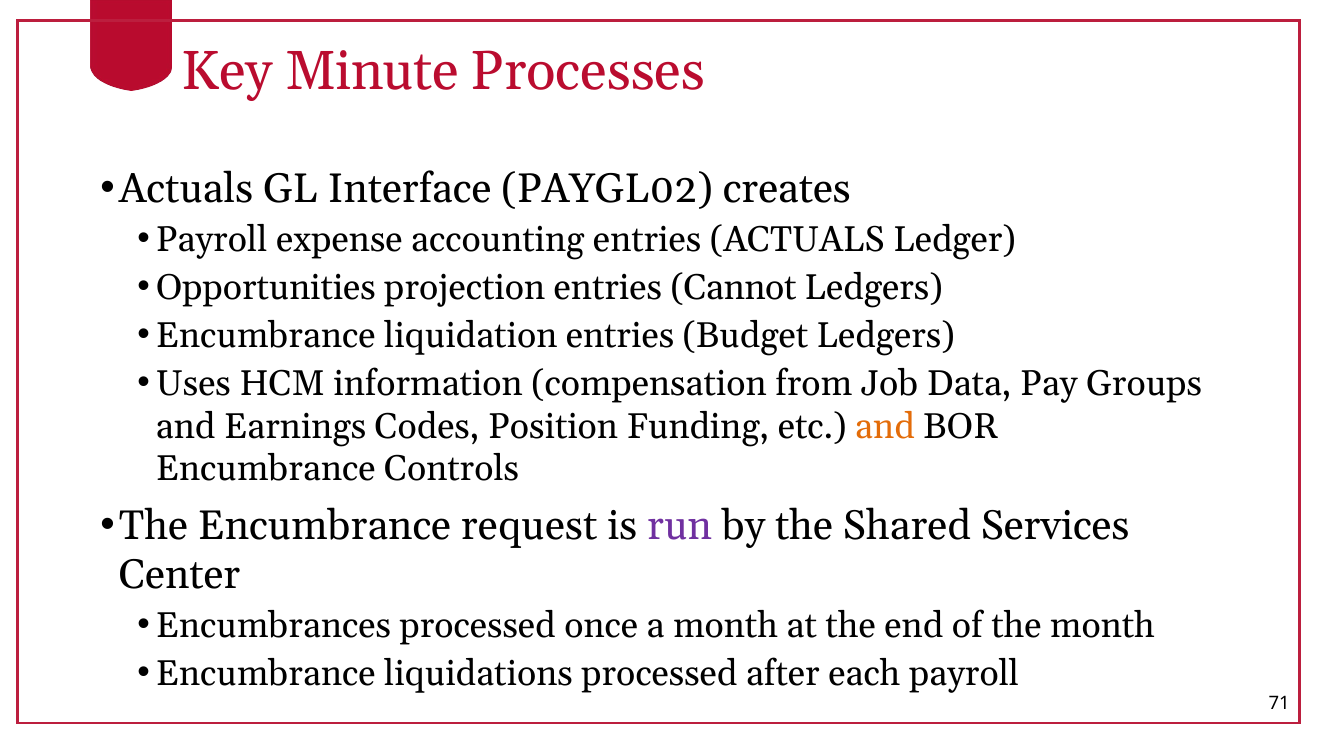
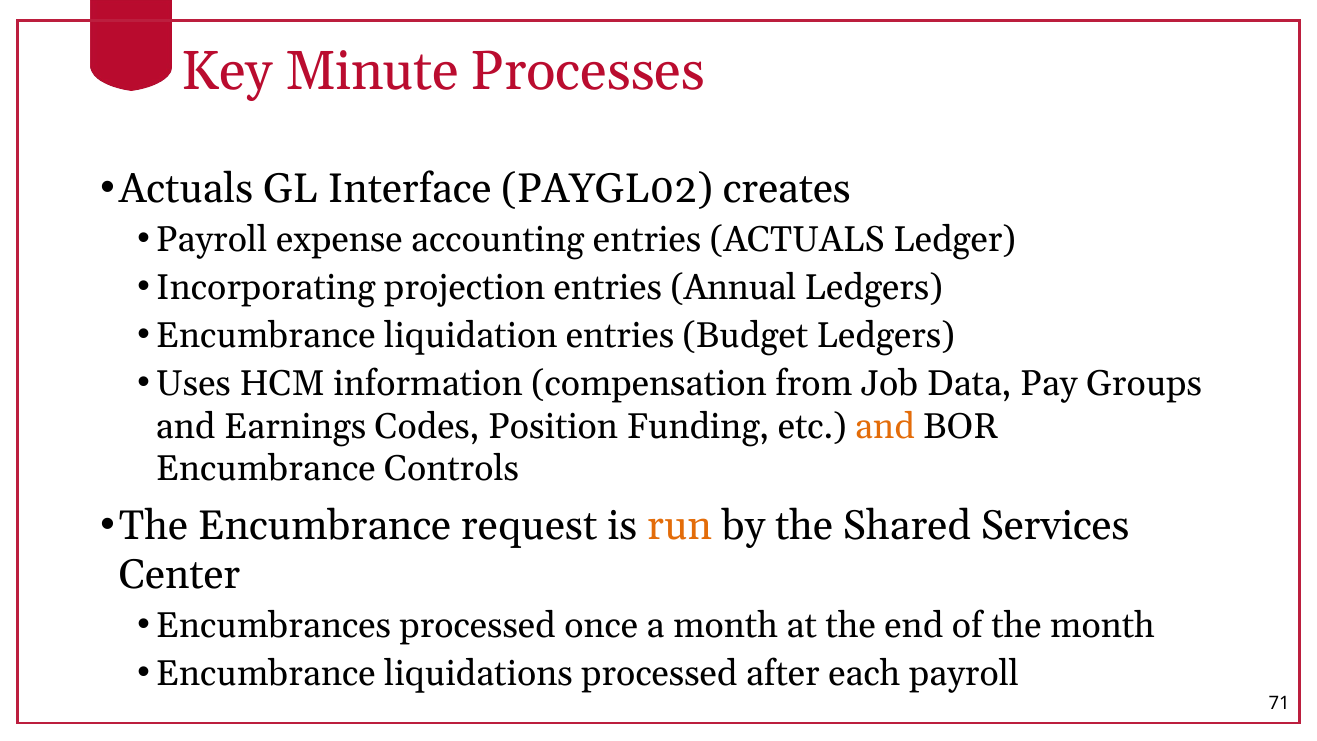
Opportunities: Opportunities -> Incorporating (266, 288)
Cannot: Cannot -> Annual (734, 288)
run colour: purple -> orange (680, 526)
